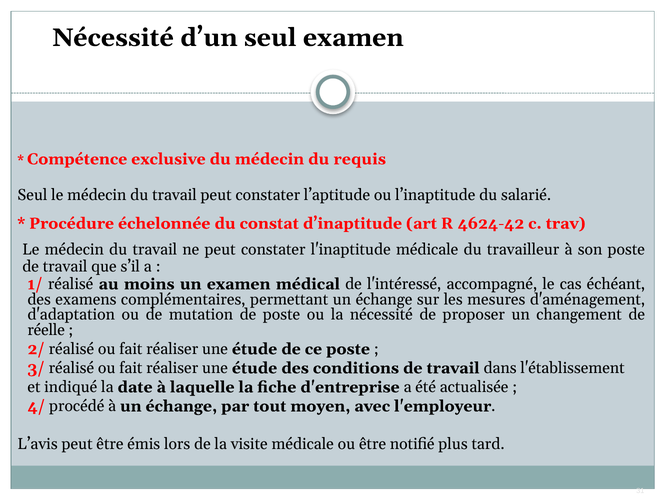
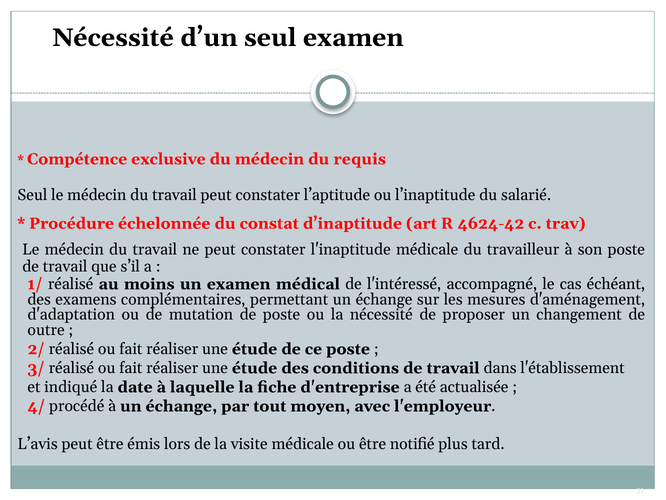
réelle: réelle -> outre (46, 330)
